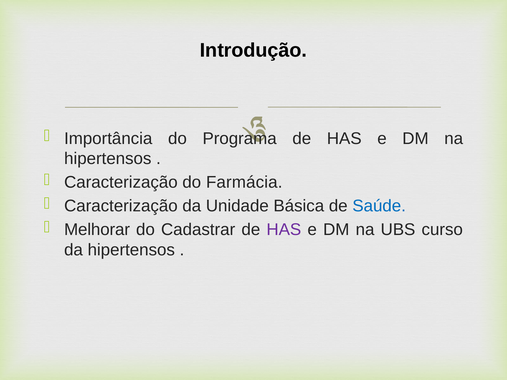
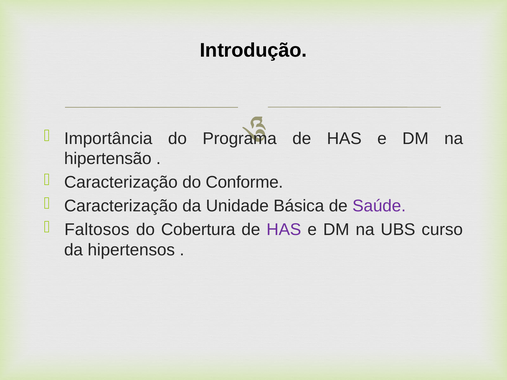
hipertensos: hipertensos -> hipertensão (108, 159)
Farmácia: Farmácia -> Conforme (244, 182)
Saúde colour: blue -> purple (379, 206)
Melhorar: Melhorar -> Faltosos (97, 230)
Cadastrar: Cadastrar -> Cobertura (198, 230)
